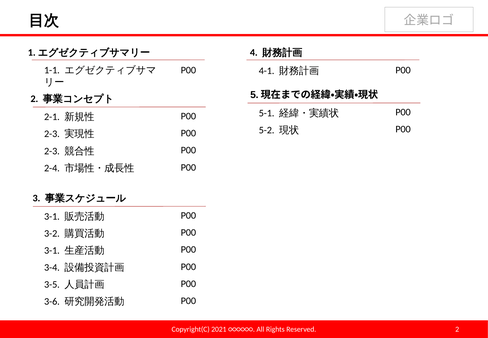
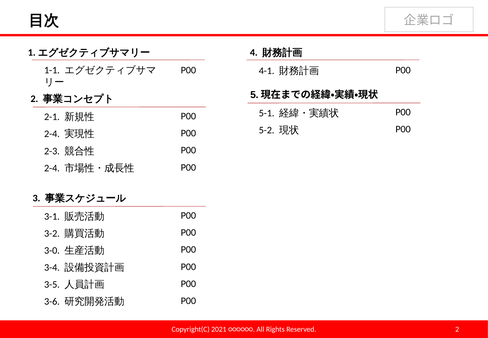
2-3: 2-3 -> 2-4 (52, 134)
3-1: 3-1 -> 3-0 (52, 250)
